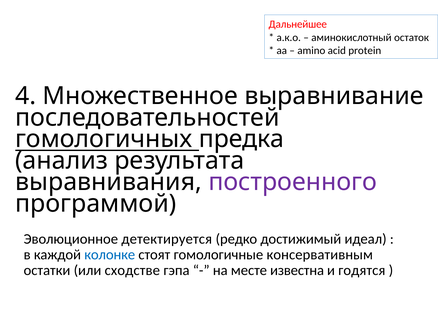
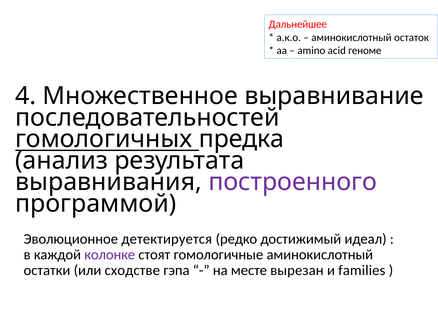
protein: protein -> геноме (365, 51)
колонке colour: blue -> purple (110, 255)
гомологичные консервативным: консервативным -> аминокислотный (320, 255)
известна: известна -> вырезан (297, 271)
годятся: годятся -> families (362, 271)
